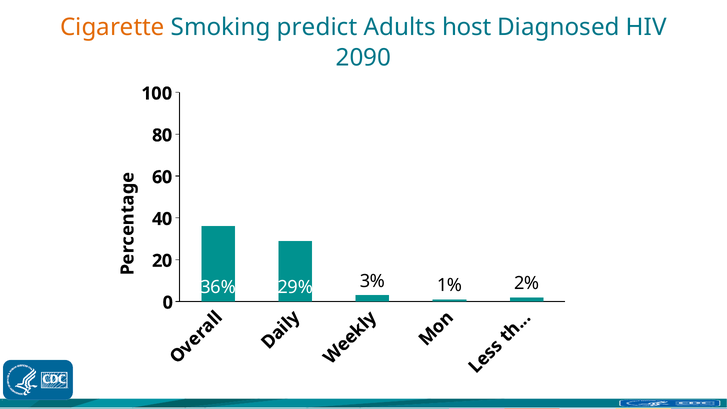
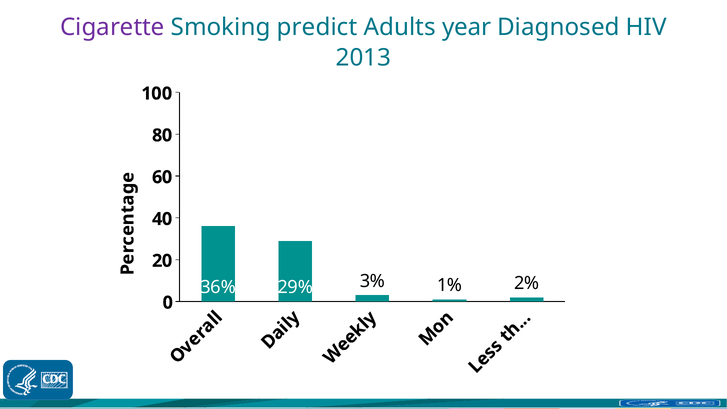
Cigarette colour: orange -> purple (112, 27)
host: host -> year (467, 27)
2090: 2090 -> 2013 (364, 58)
